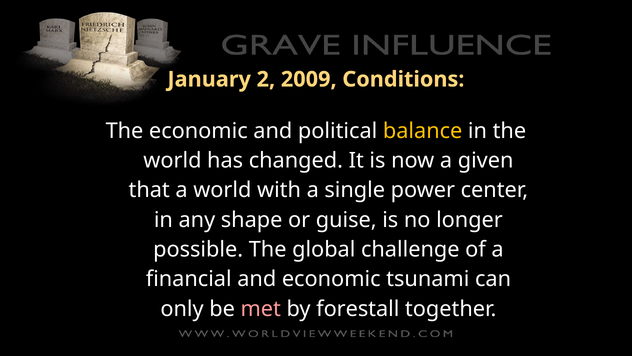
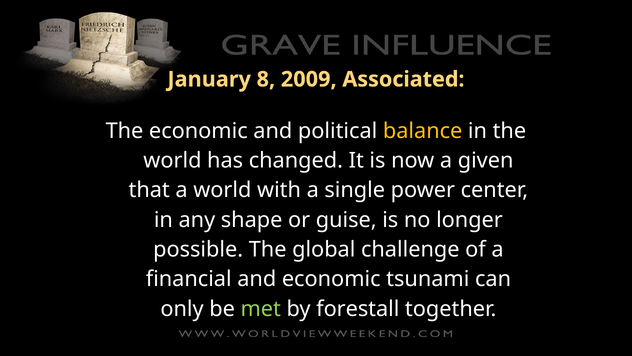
2: 2 -> 8 (266, 79)
Conditions: Conditions -> Associated (403, 79)
met colour: pink -> light green (261, 308)
